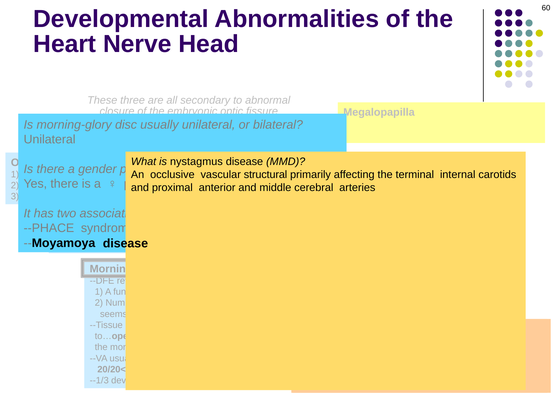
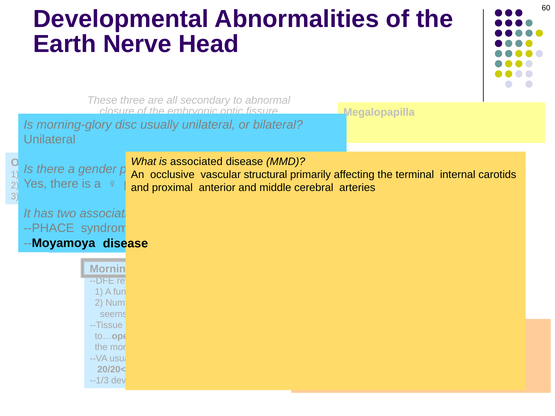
Heart: Heart -> Earth (65, 44)
nystagmus: nystagmus -> associated (196, 162)
